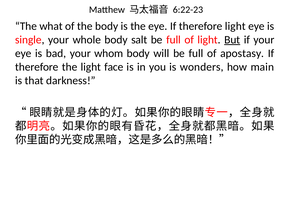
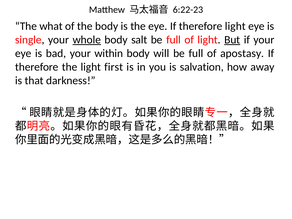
whole underline: none -> present (87, 40)
whom: whom -> within (109, 53)
face: face -> first (114, 67)
wonders: wonders -> salvation (202, 67)
main: main -> away (262, 67)
